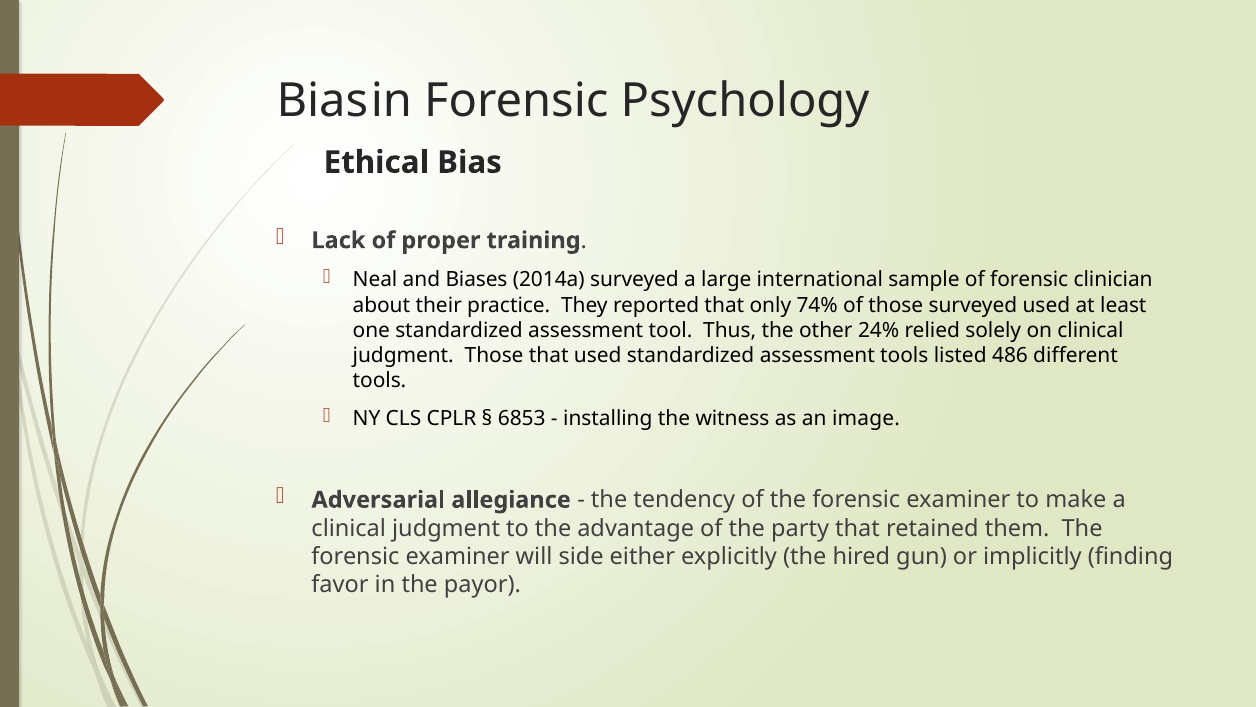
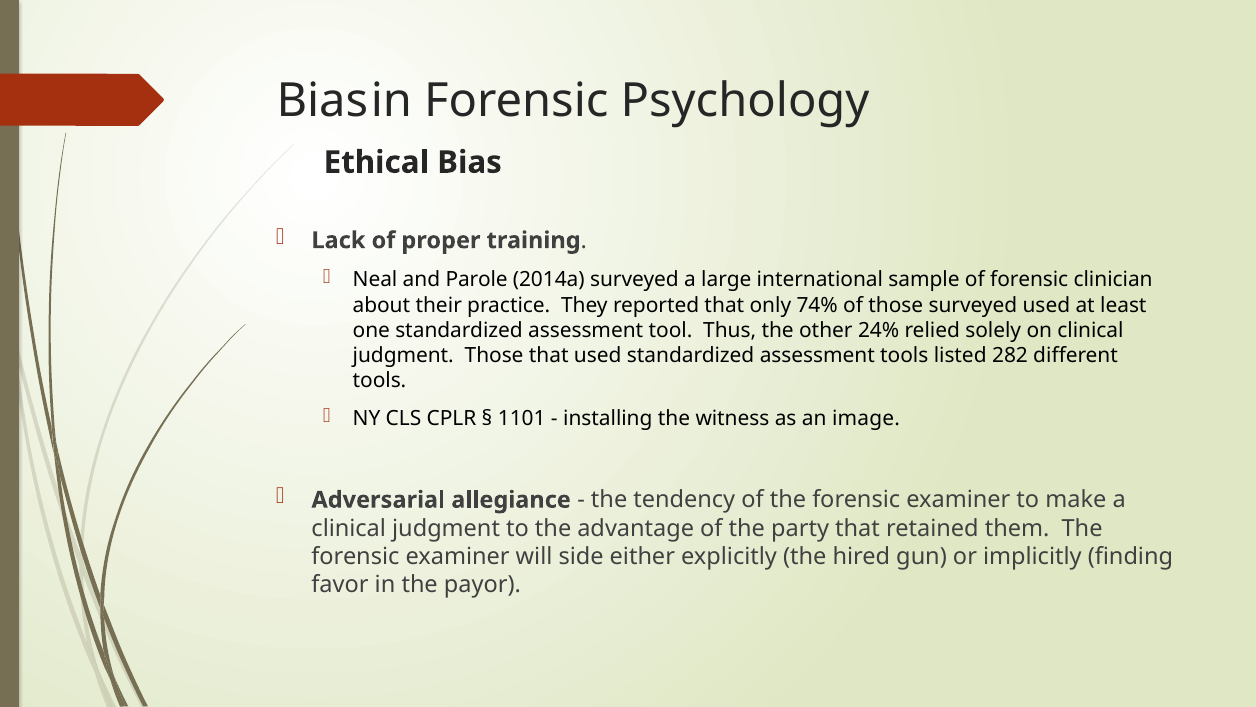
Biases: Biases -> Parole (477, 280)
486: 486 -> 282 (1010, 355)
6853: 6853 -> 1101 (522, 418)
